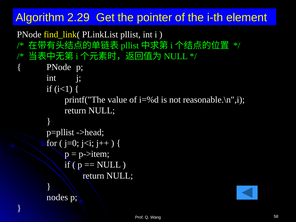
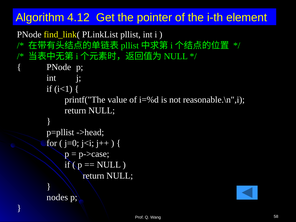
2.29: 2.29 -> 4.12 (79, 18)
p->item: p->item -> p->case (94, 154)
